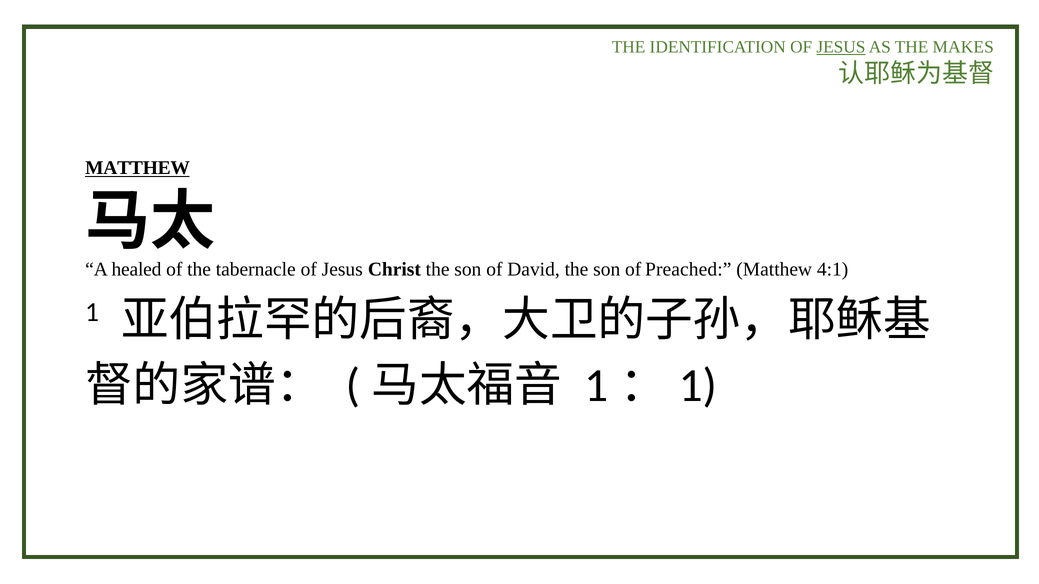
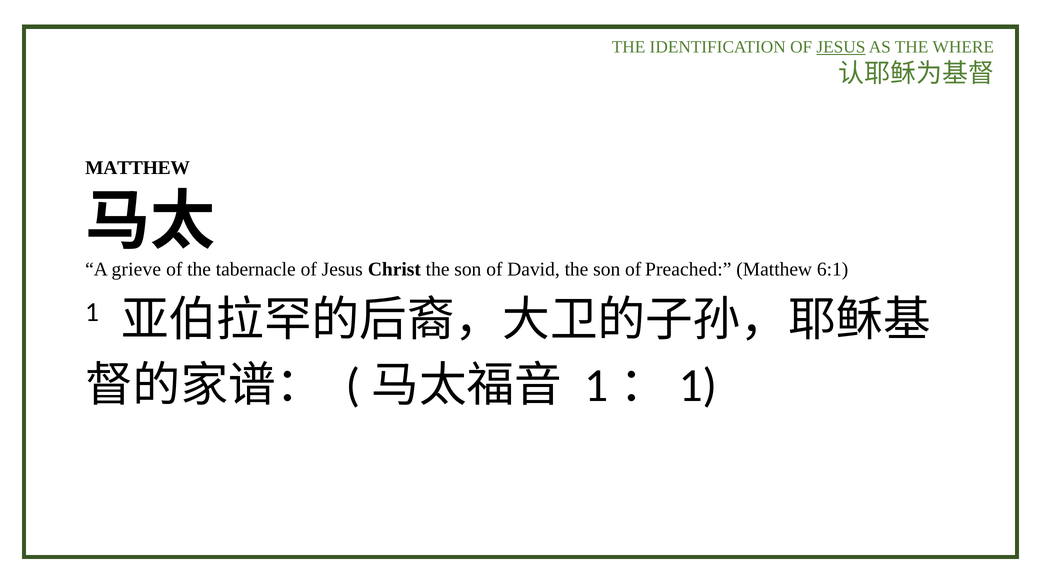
MAKES: MAKES -> WHERE (963, 47)
MATTHEW underline: present -> none (138, 168)
healed: healed -> grieve (136, 269)
4:1: 4:1 -> 6:1 (833, 269)
